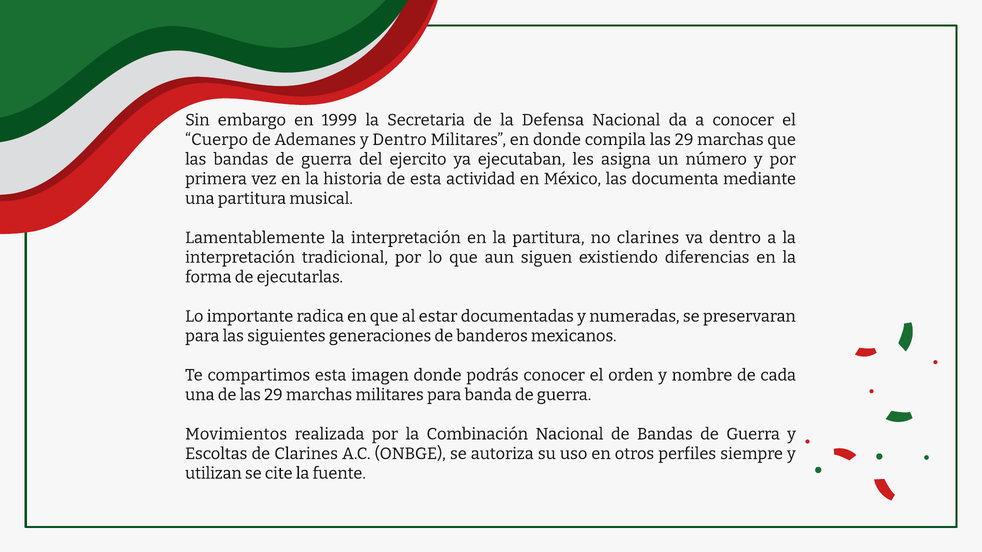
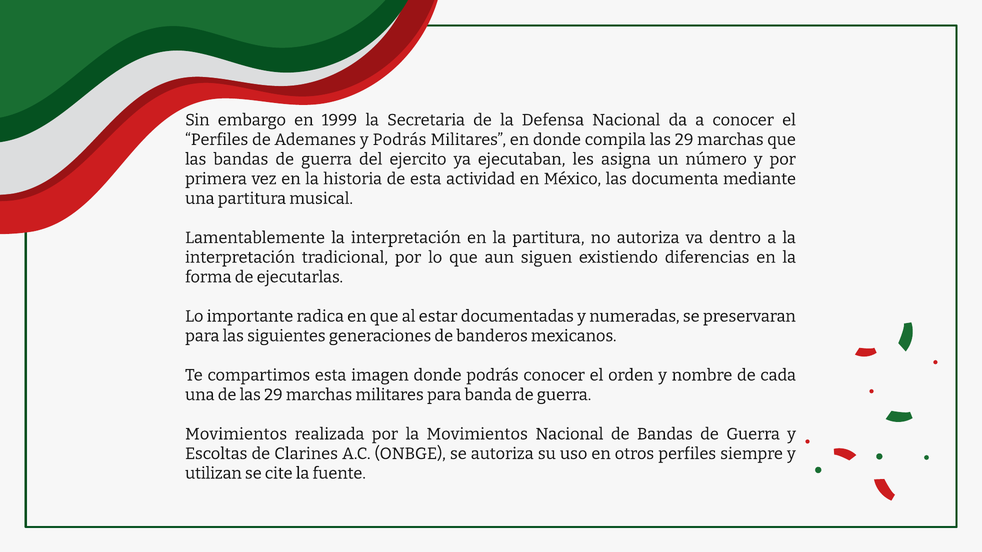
Cuerpo: Cuerpo -> Perfiles (217, 140)
y Dentro: Dentro -> Podrás (400, 140)
no clarines: clarines -> autoriza (648, 238)
la Combinación: Combinación -> Movimientos (477, 434)
